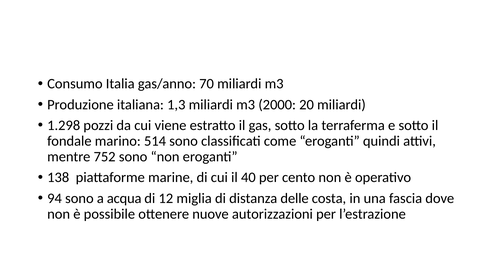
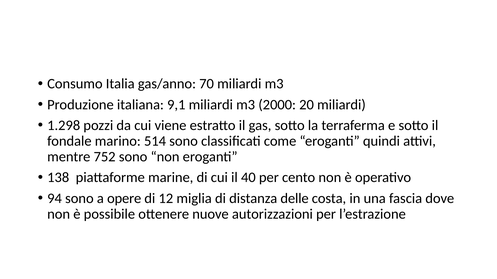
1,3: 1,3 -> 9,1 (176, 105)
acqua: acqua -> opere (124, 199)
